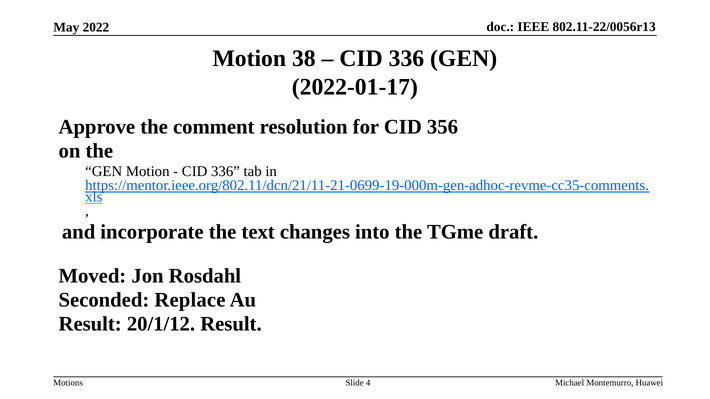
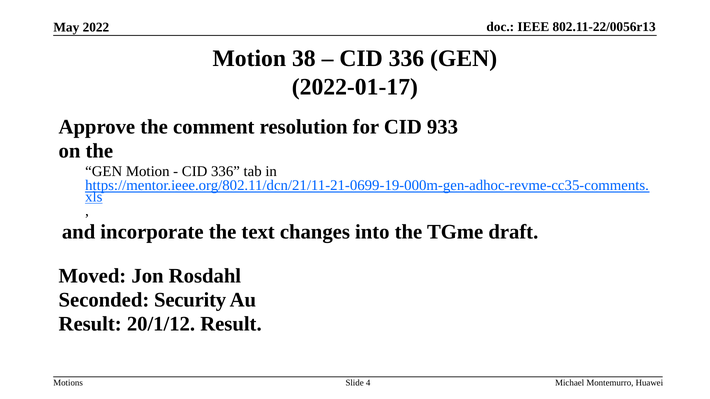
356: 356 -> 933 (443, 127)
Replace: Replace -> Security (190, 300)
